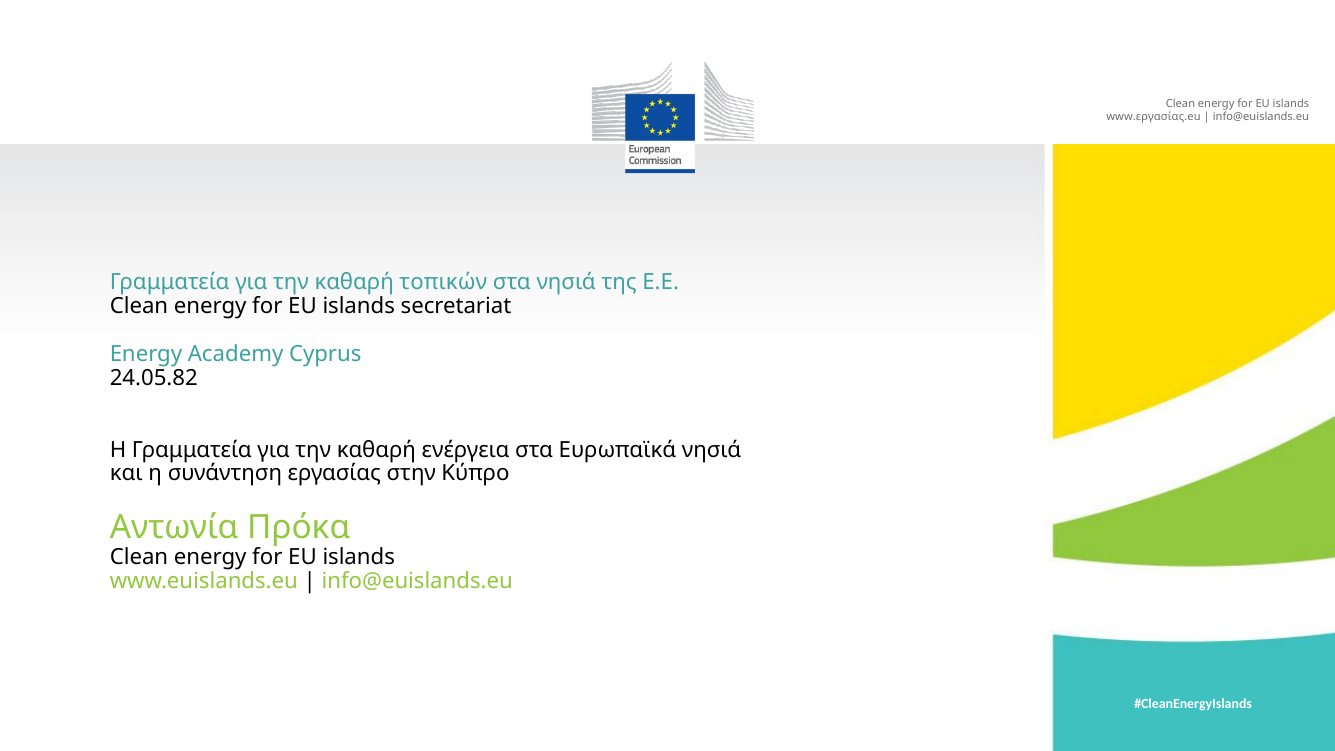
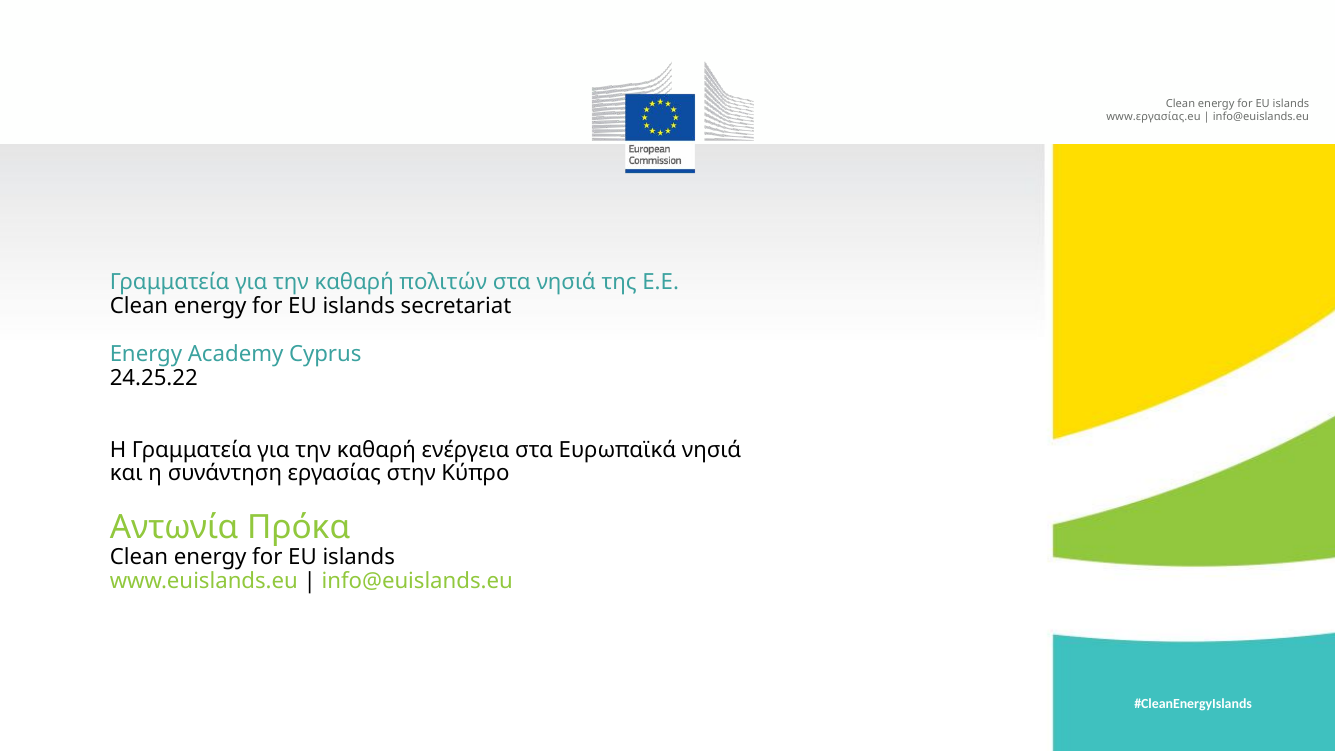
τοπικών: τοπικών -> πολιτών (443, 282)
24.05.82: 24.05.82 -> 24.25.22 (154, 378)
